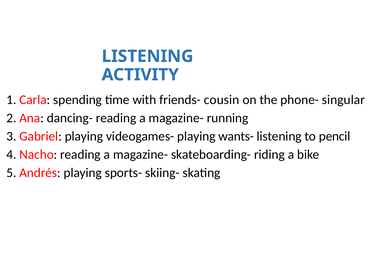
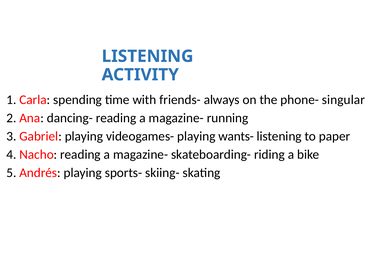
cousin: cousin -> always (222, 100)
pencil: pencil -> paper (335, 136)
